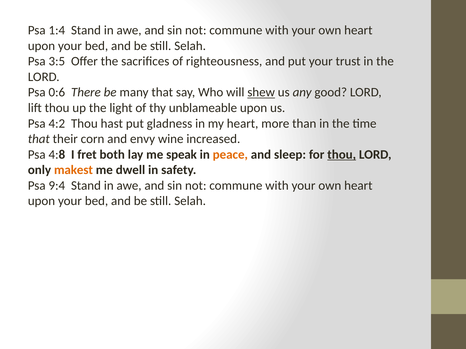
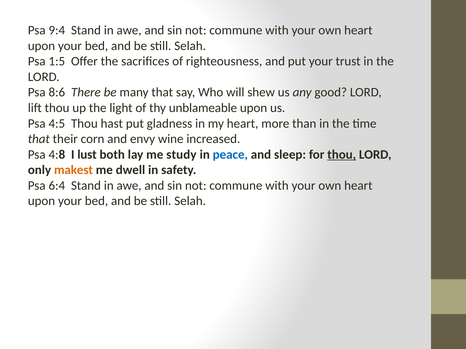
1:4: 1:4 -> 9:4 (57, 30)
3:5: 3:5 -> 1:5 (57, 61)
0:6: 0:6 -> 8:6 (57, 93)
shew underline: present -> none (261, 93)
4:2: 4:2 -> 4:5 (57, 124)
fret: fret -> lust (87, 155)
speak: speak -> study (181, 155)
peace colour: orange -> blue (230, 155)
9:4: 9:4 -> 6:4 (57, 186)
